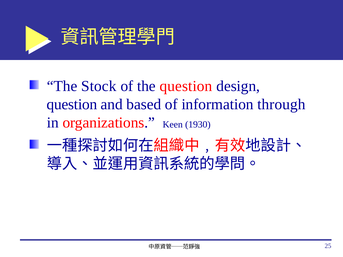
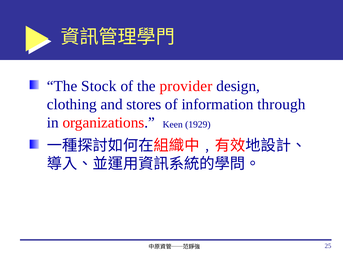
the question: question -> provider (186, 86)
question: question -> clothing (72, 105)
based: based -> stores (144, 105)
1930: 1930 -> 1929 (198, 125)
